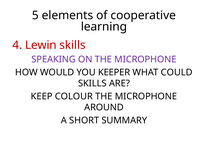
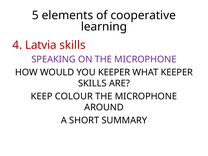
Lewin: Lewin -> Latvia (41, 45)
WHAT COULD: COULD -> KEEPER (177, 72)
